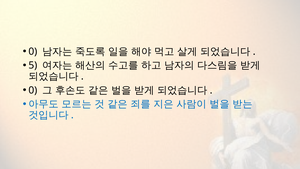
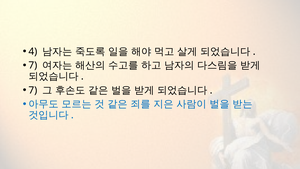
0: 0 -> 4 (33, 51)
5: 5 -> 7 (33, 65)
0: 0 -> 7 (33, 90)
